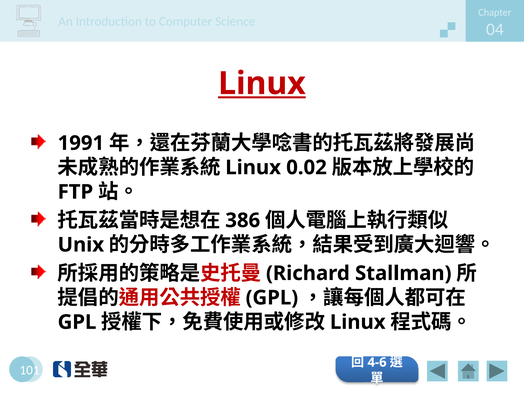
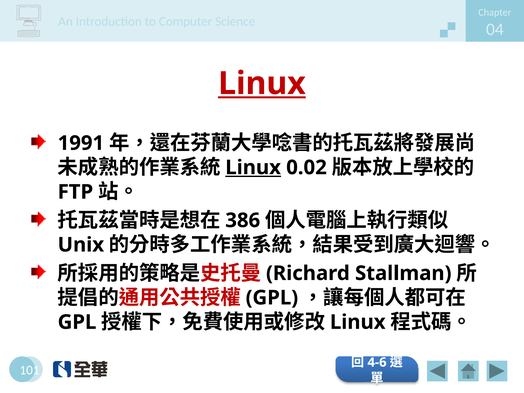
Linux underline: none -> present (253, 168)
